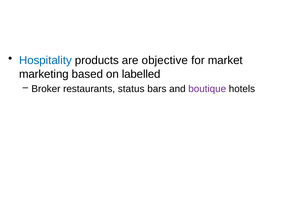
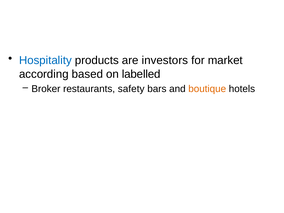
objective: objective -> investors (165, 60)
marketing: marketing -> according (44, 74)
status: status -> safety (131, 89)
boutique colour: purple -> orange (207, 89)
